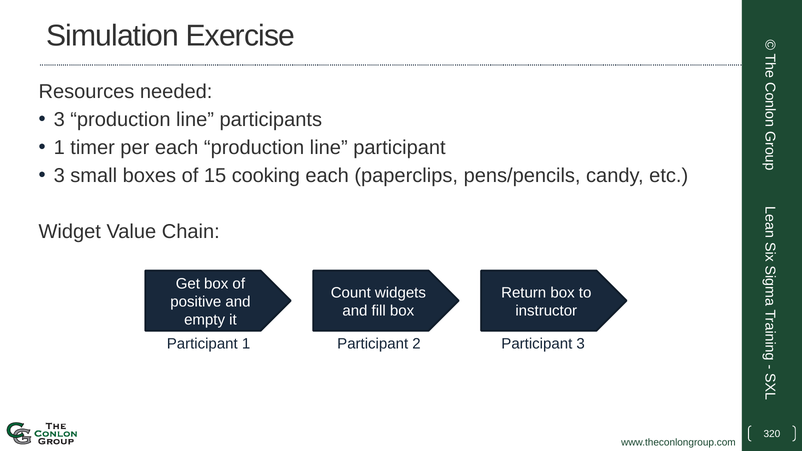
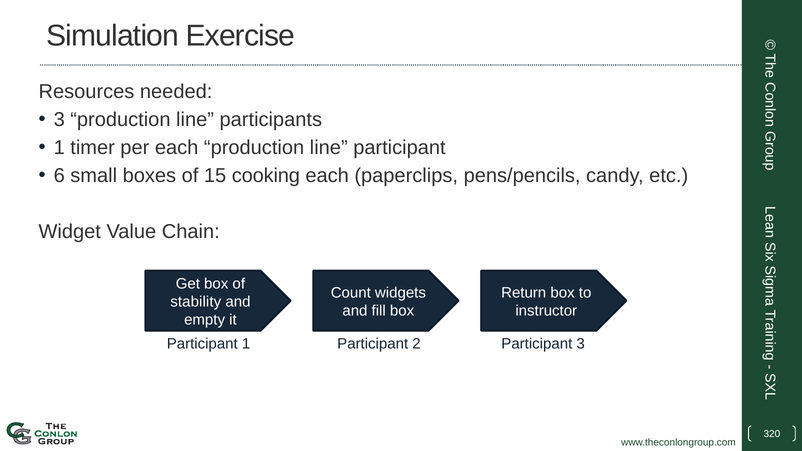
3: 3 -> 6 (59, 176)
positive: positive -> stability (196, 302)
